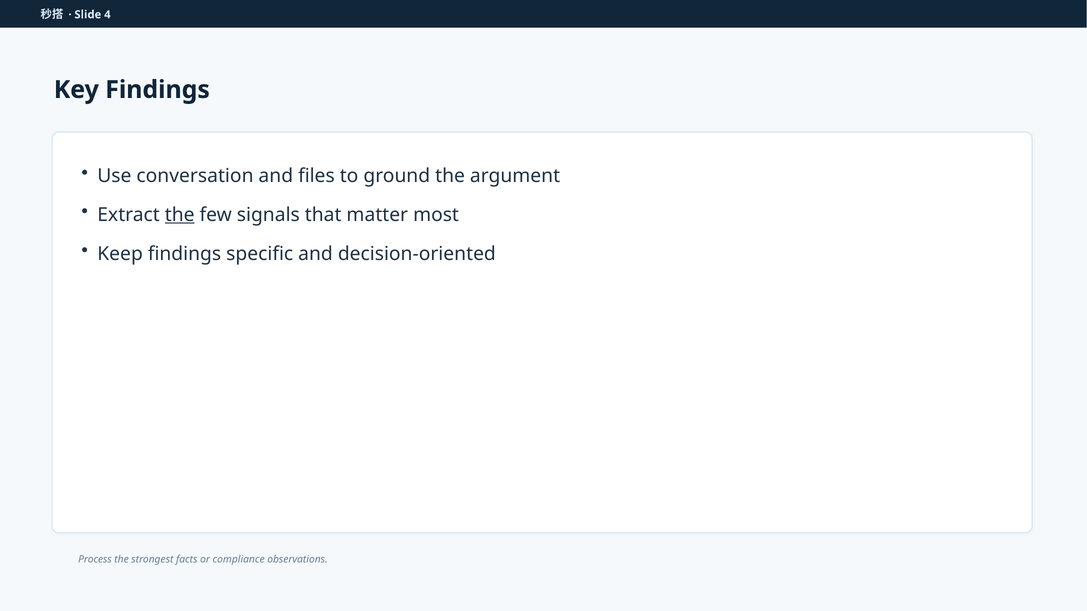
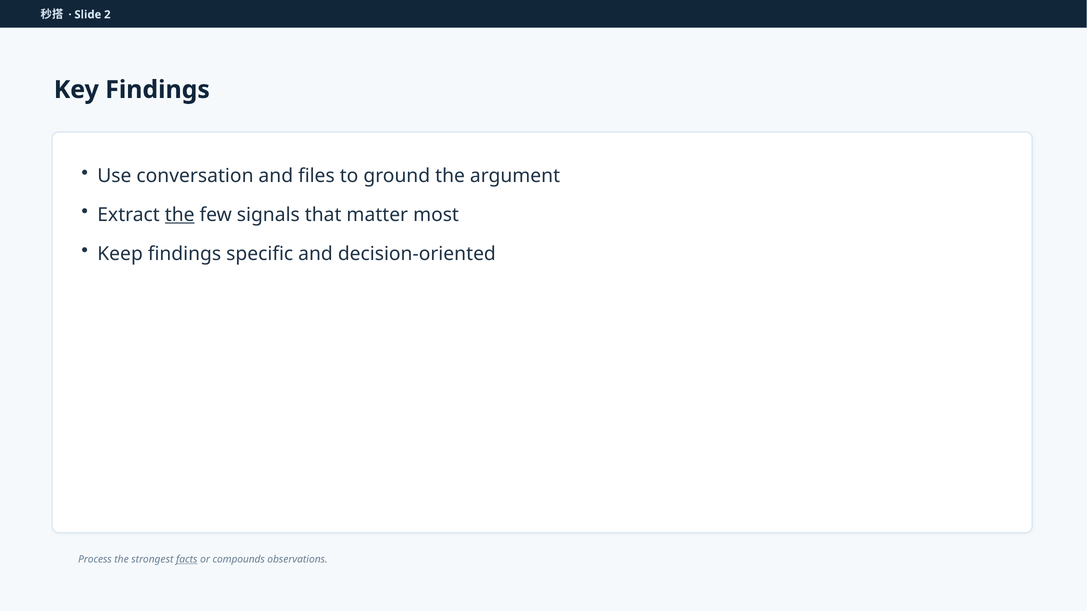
4: 4 -> 2 (107, 15)
facts underline: none -> present (187, 560)
compliance: compliance -> compounds (239, 560)
